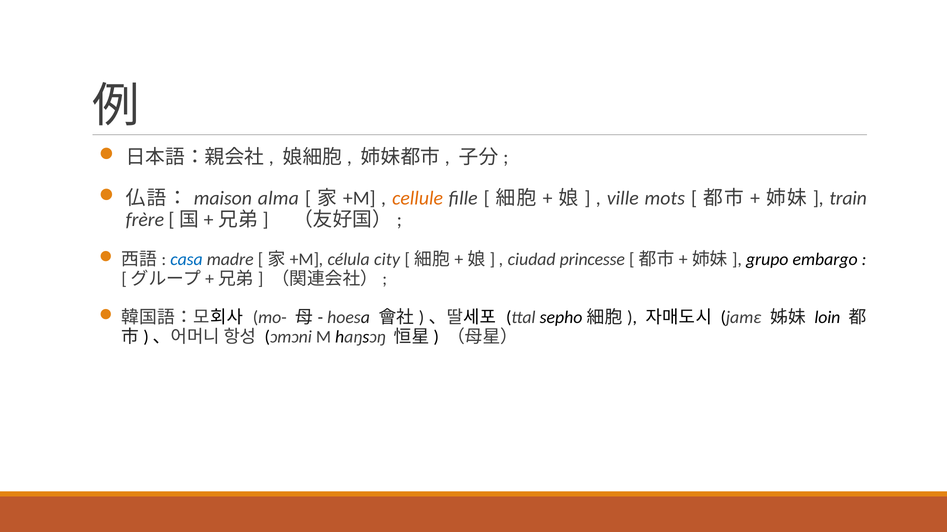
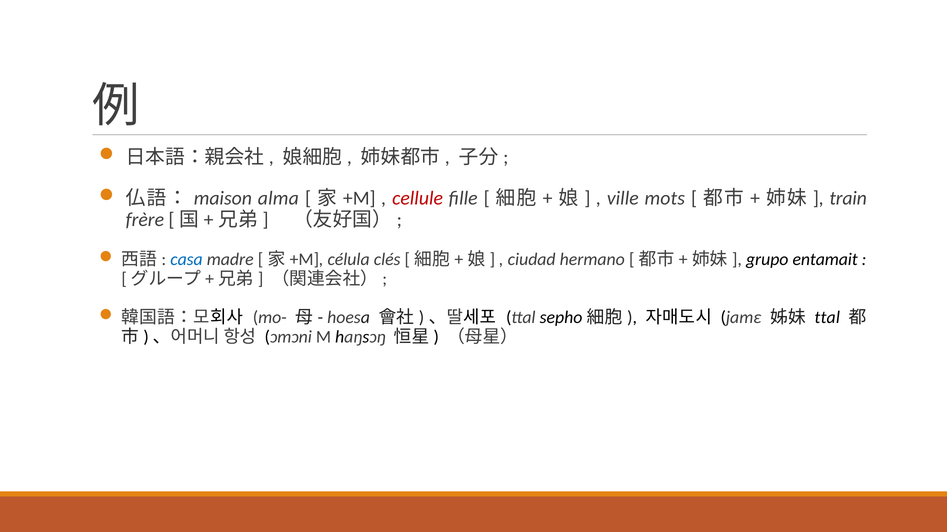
cellule colour: orange -> red (418, 199)
city: city -> clés (387, 260)
princesse: princesse -> hermano (592, 260)
embargo: embargo -> entamait (825, 260)
loin: loin -> ttal (827, 318)
